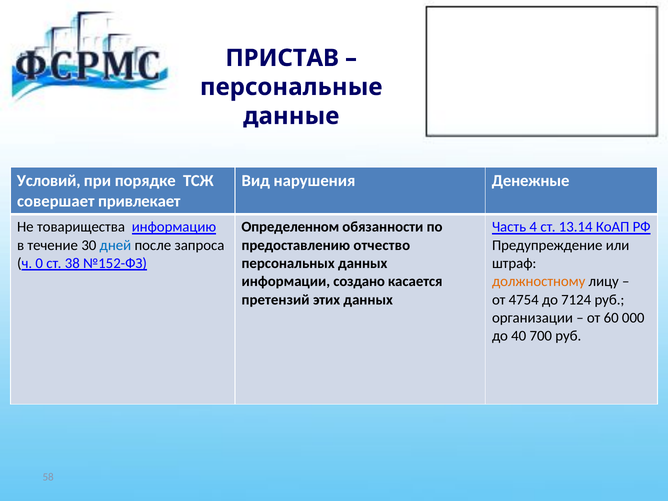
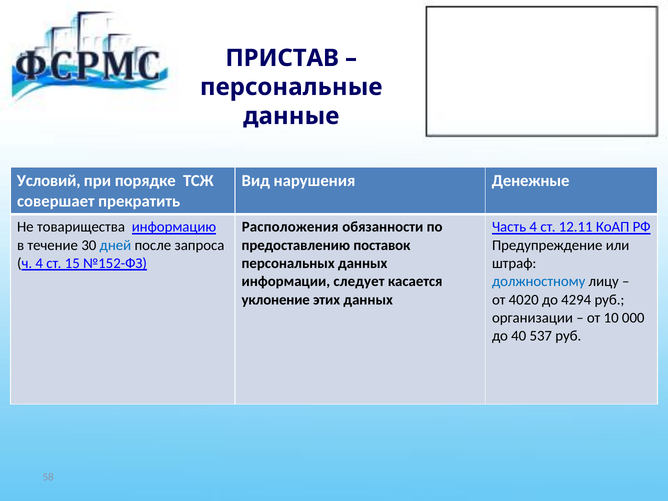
привлекает: привлекает -> прекратить (139, 201)
Определенном: Определенном -> Расположения (290, 227)
13.14: 13.14 -> 12.11 (576, 227)
отчество: отчество -> поставок (382, 245)
ч 0: 0 -> 4 (39, 263)
38: 38 -> 15 (72, 263)
создано: создано -> следует (359, 282)
должностному colour: orange -> blue (539, 282)
претензий: претензий -> уклонение (276, 300)
4754: 4754 -> 4020 (524, 300)
7124: 7124 -> 4294 (576, 300)
60: 60 -> 10 (611, 318)
700: 700 -> 537 (541, 336)
